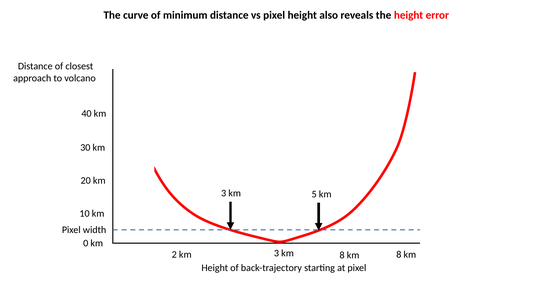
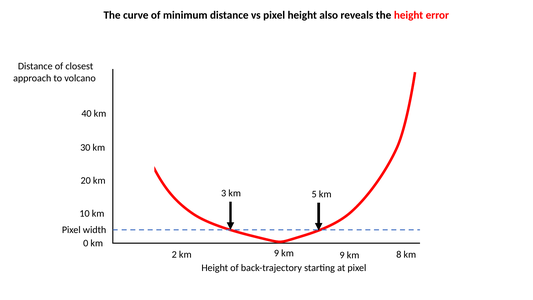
2 km 3: 3 -> 9 (277, 253)
8: 8 -> 9 (342, 255)
